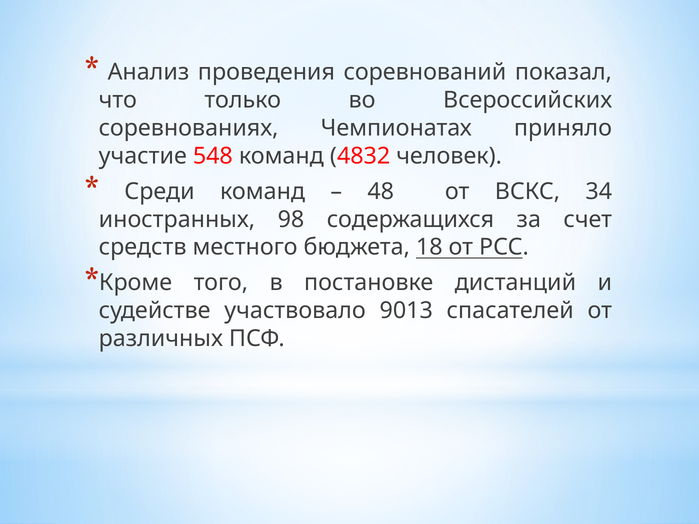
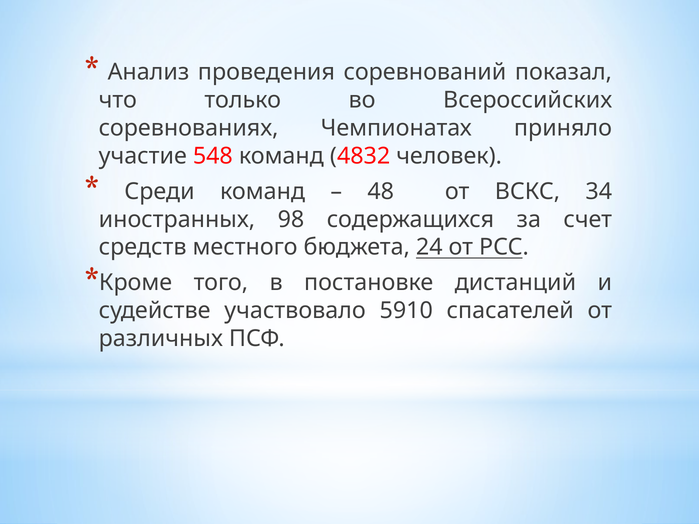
18: 18 -> 24 (429, 247)
9013: 9013 -> 5910 (406, 311)
